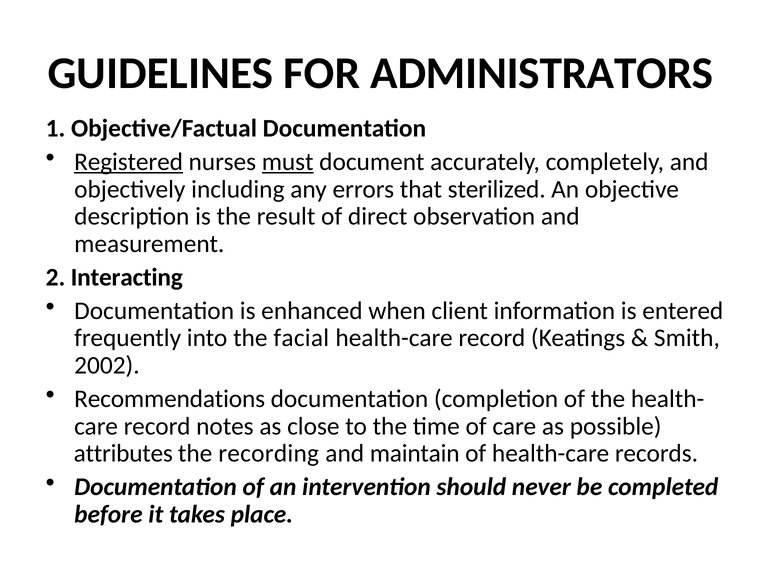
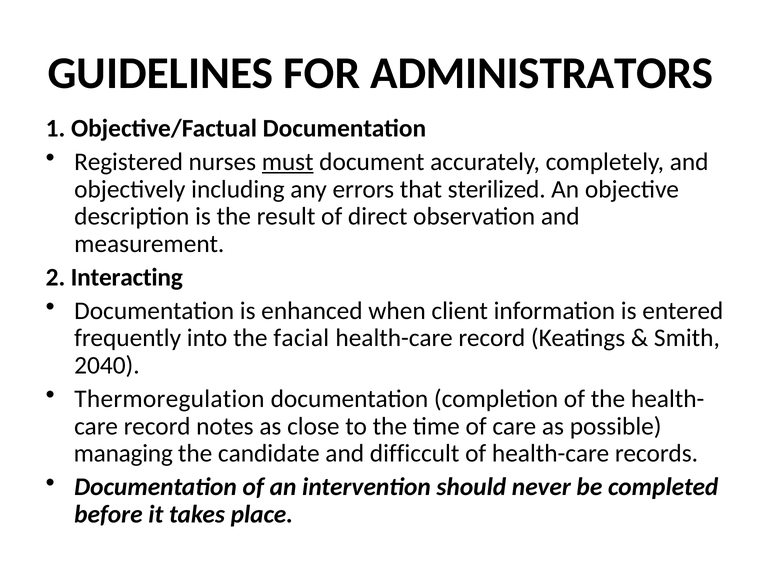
Registered underline: present -> none (129, 162)
2002: 2002 -> 2040 (107, 366)
Recommendations: Recommendations -> Thermoregulation (169, 399)
attributes: attributes -> managing (123, 454)
recording: recording -> candidate (269, 454)
maintain: maintain -> difficcult (415, 454)
